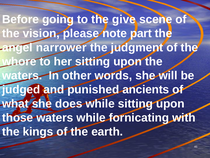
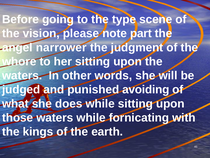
give: give -> type (124, 19)
ancients: ancients -> avoiding (146, 89)
